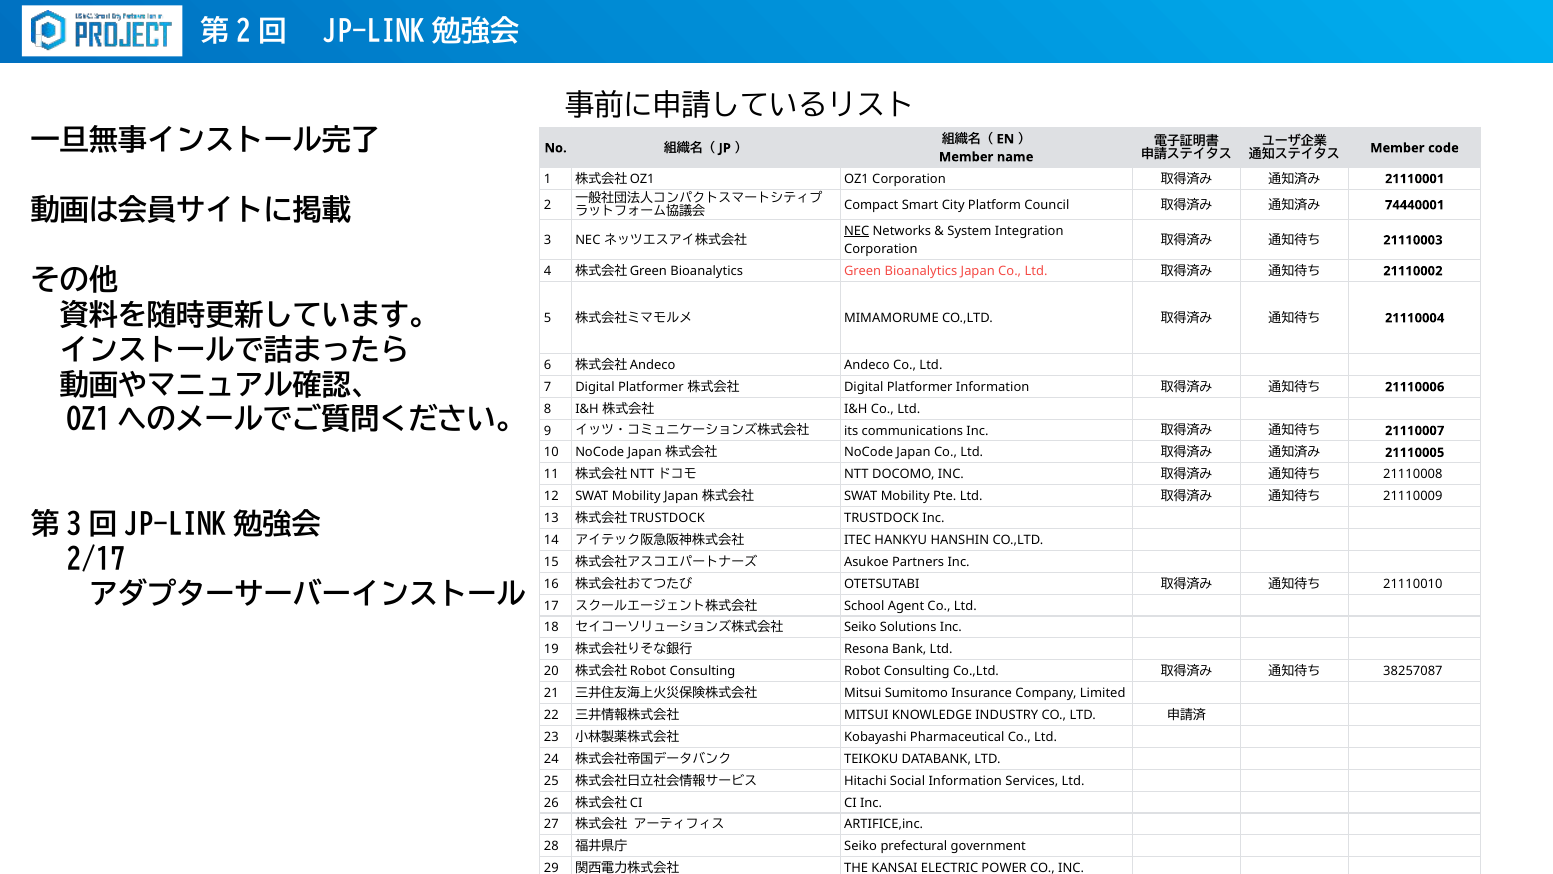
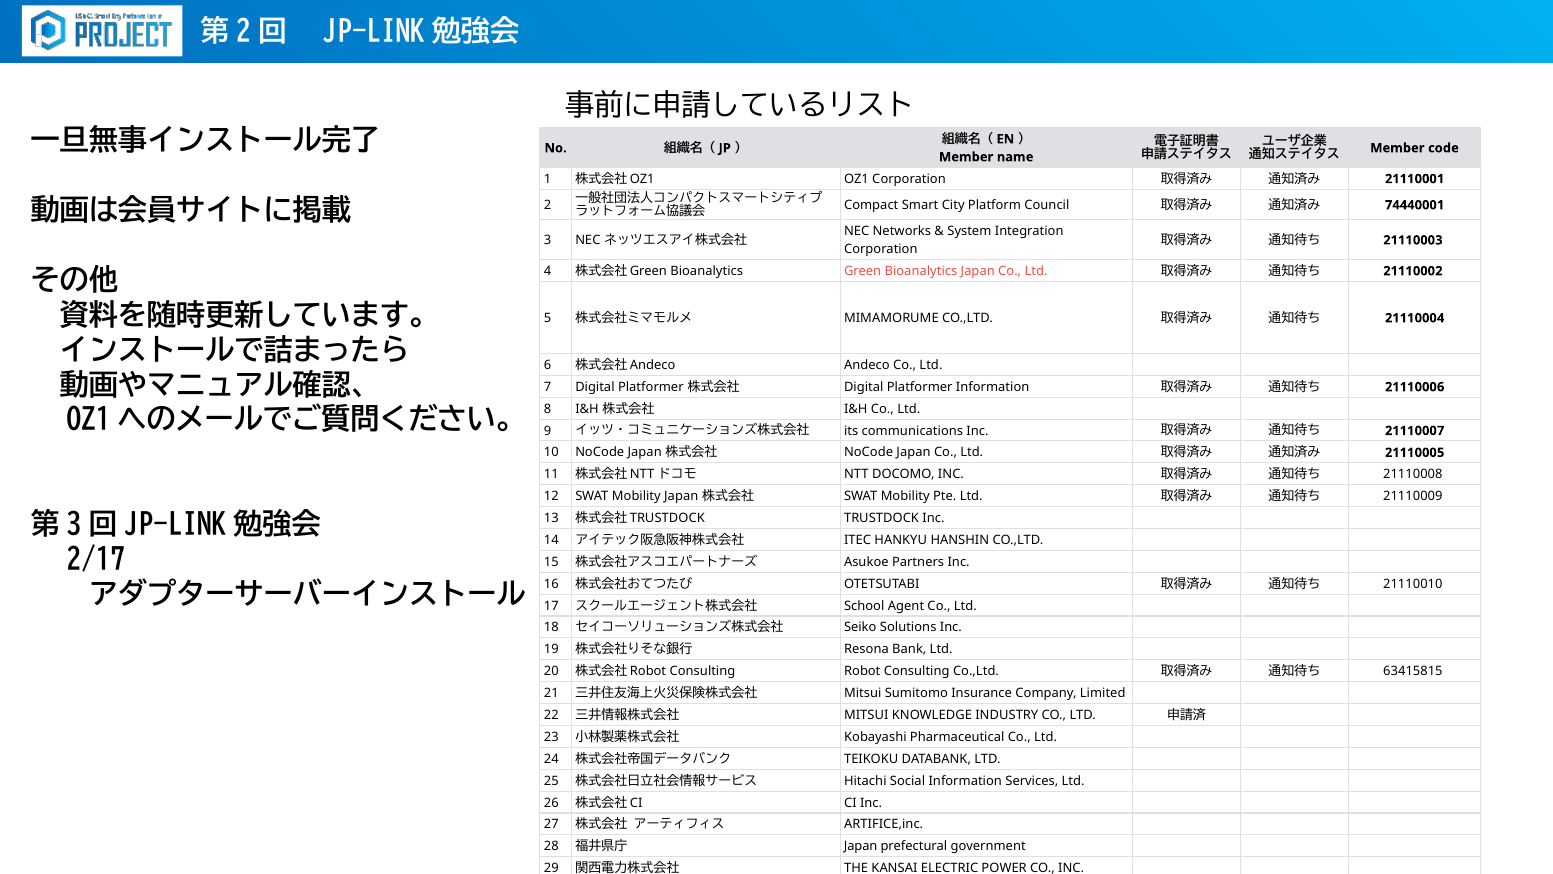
NEC underline: present -> none (857, 231)
38257087: 38257087 -> 63415815 (1413, 671)
Seiko: Seiko -> Japan (861, 846)
